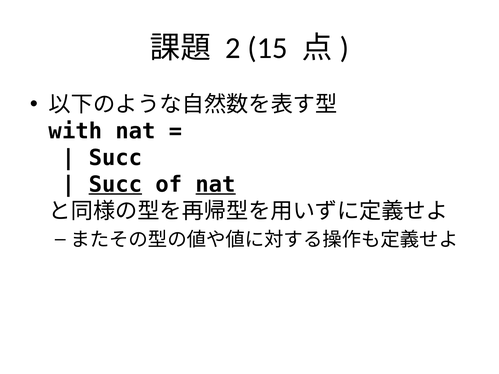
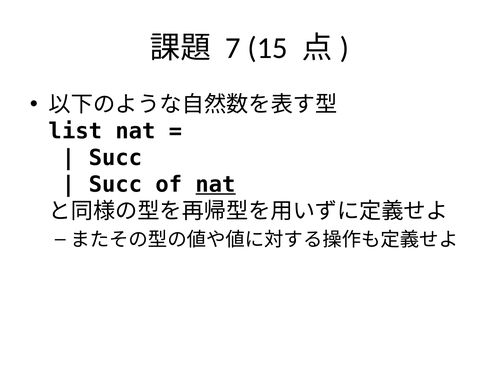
2: 2 -> 7 (233, 48)
with: with -> list (75, 131)
Succ underline: present -> none (115, 185)
